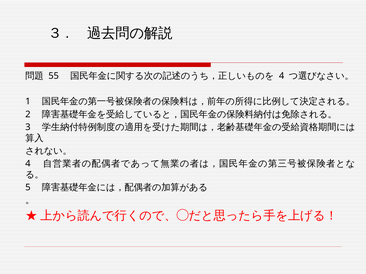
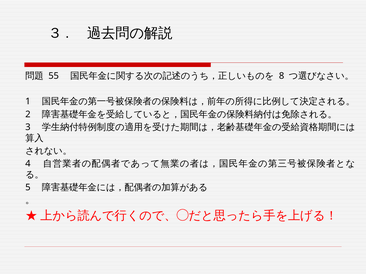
4: 4 -> 8 (282, 76)
